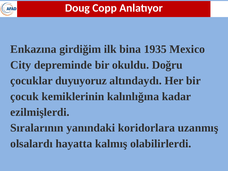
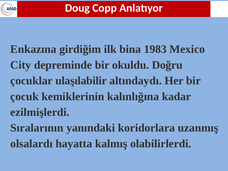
1935: 1935 -> 1983 (155, 49)
duyuyoruz: duyuyoruz -> ulaşılabilir (81, 81)
